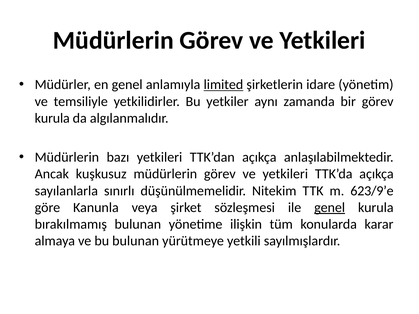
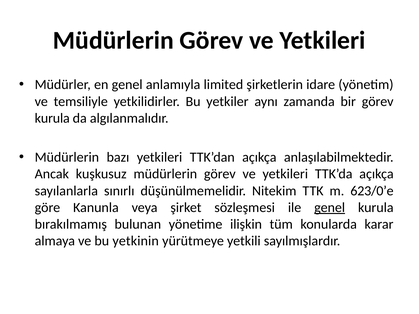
limited underline: present -> none (223, 85)
623/9’e: 623/9’e -> 623/0’e (372, 191)
bu bulunan: bulunan -> yetkinin (136, 241)
